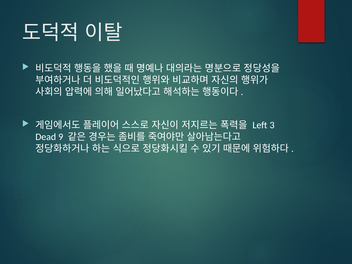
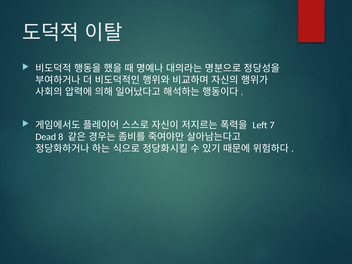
3: 3 -> 7 (272, 125)
9: 9 -> 8 (61, 137)
